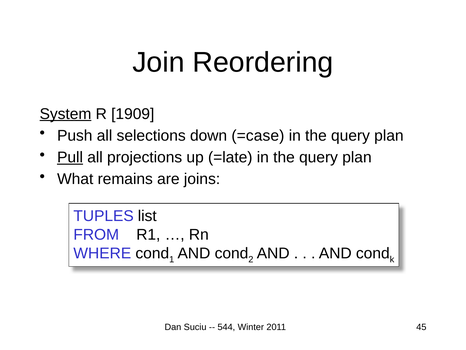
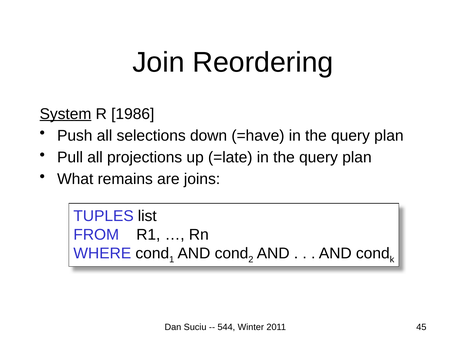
1909: 1909 -> 1986 (133, 114)
=case: =case -> =have (258, 135)
Pull underline: present -> none (70, 157)
